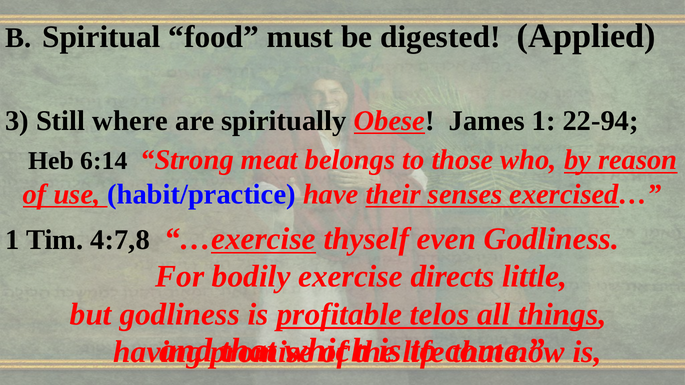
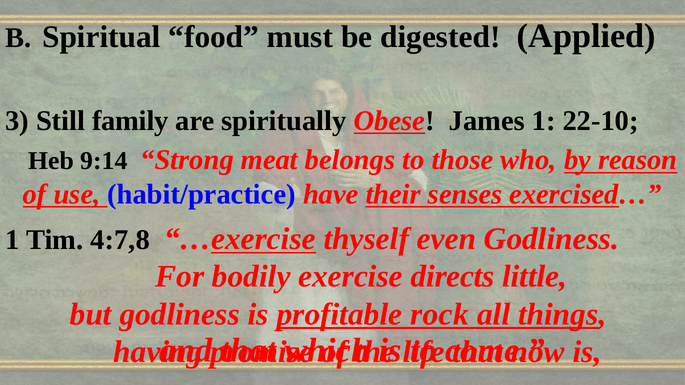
where: where -> family (130, 121)
22-94: 22-94 -> 22-10 (601, 121)
6:14: 6:14 -> 9:14 (104, 161)
telos: telos -> rock (439, 314)
